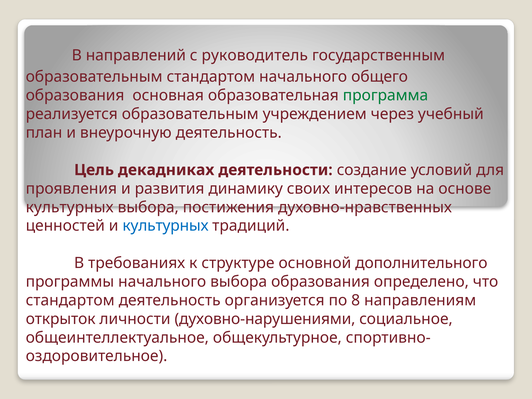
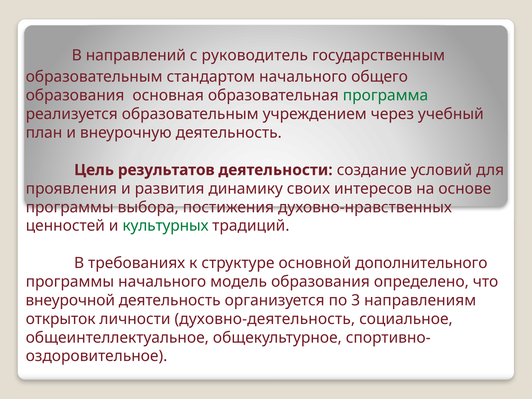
декадниках: декадниках -> результатов (166, 170)
культурных: культурных -> программы (70, 207)
культурных colour: blue -> green (165, 226)
начального выбора: выбора -> модель (239, 282)
стандартом: стандартом -> внеурочной (70, 300)
8: 8 -> 3 (356, 300)
духовно-нарушениями: духовно-нарушениями -> духовно-деятельность (265, 319)
